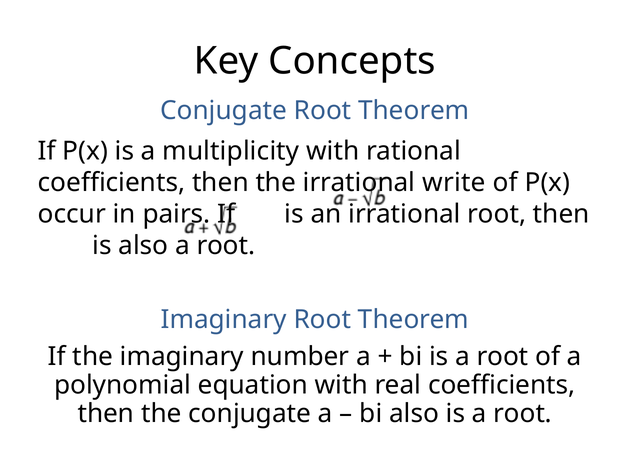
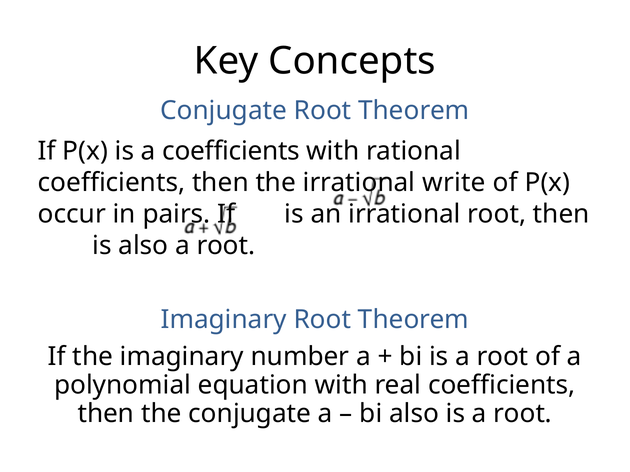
a multiplicity: multiplicity -> coefficients (231, 151)
